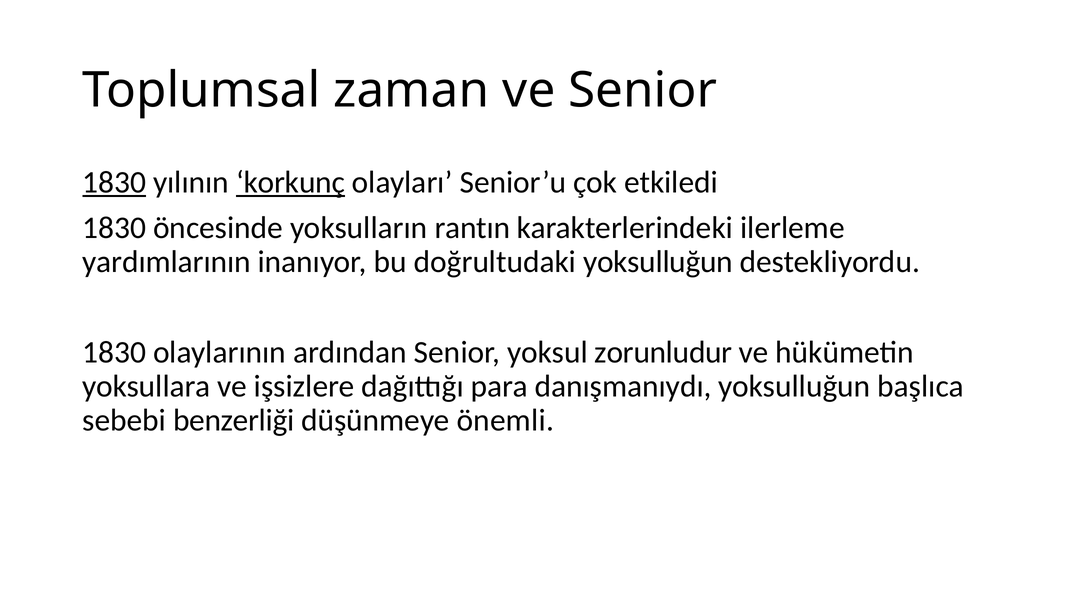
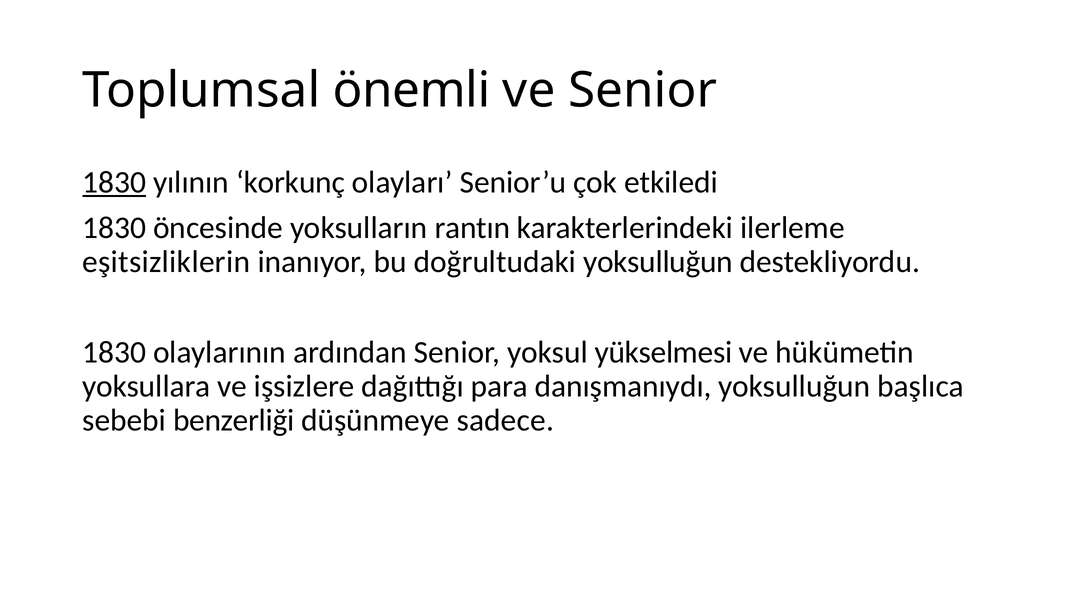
zaman: zaman -> önemli (412, 91)
korkunç underline: present -> none (291, 182)
yardımlarının: yardımlarının -> eşitsizliklerin (166, 262)
zorunludur: zorunludur -> yükselmesi (663, 352)
önemli: önemli -> sadece (505, 420)
